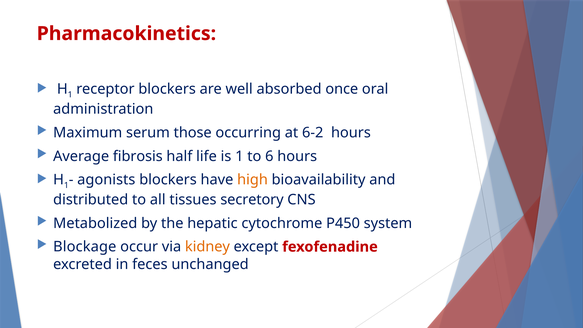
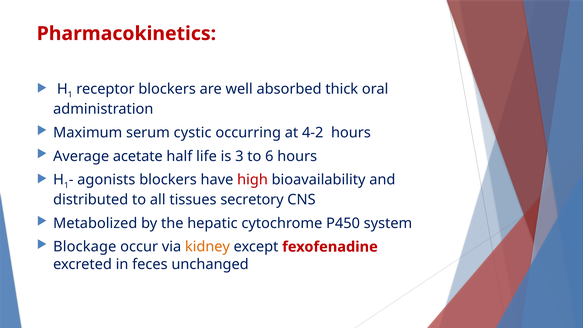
once: once -> thick (342, 89)
those: those -> cystic (193, 133)
6-2: 6-2 -> 4-2 (313, 133)
fibrosis: fibrosis -> acetate (138, 156)
is 1: 1 -> 3 (239, 156)
high colour: orange -> red (253, 180)
